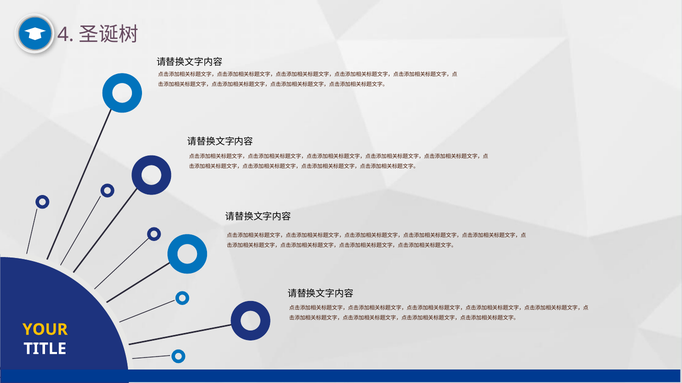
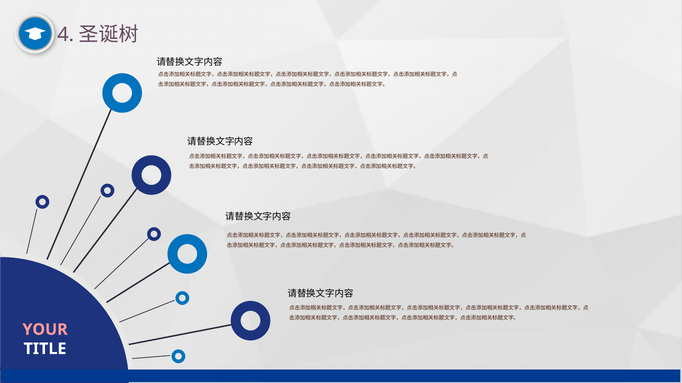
YOUR colour: yellow -> pink (45, 330)
